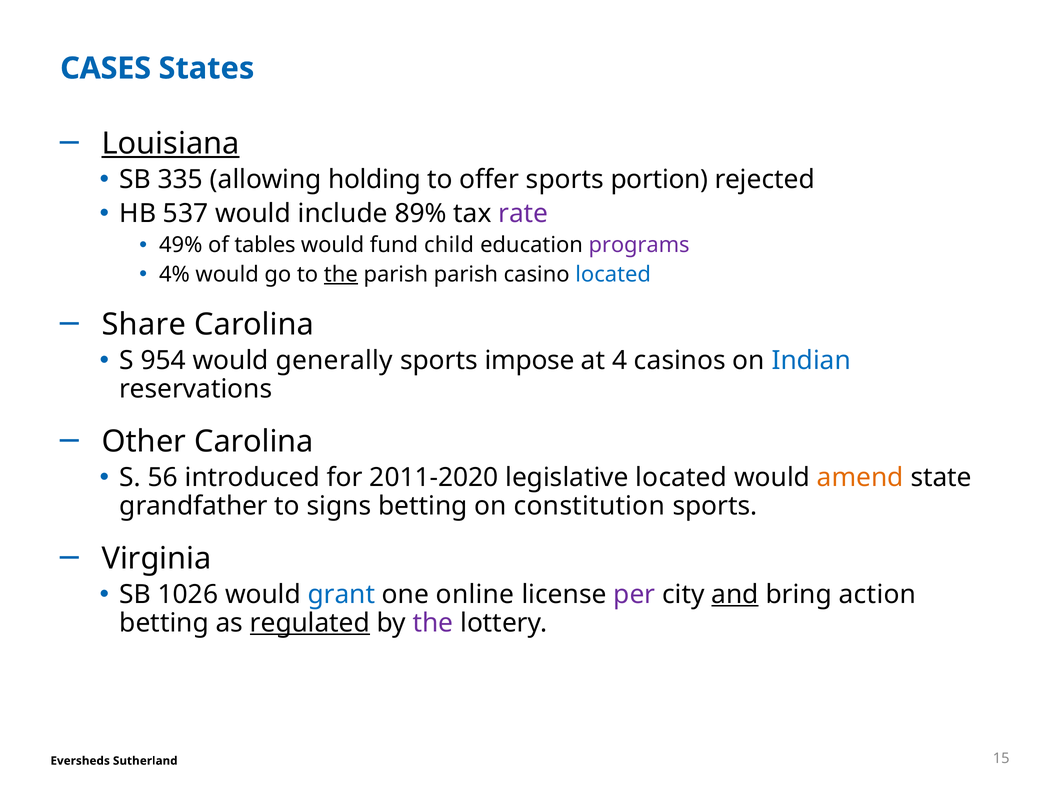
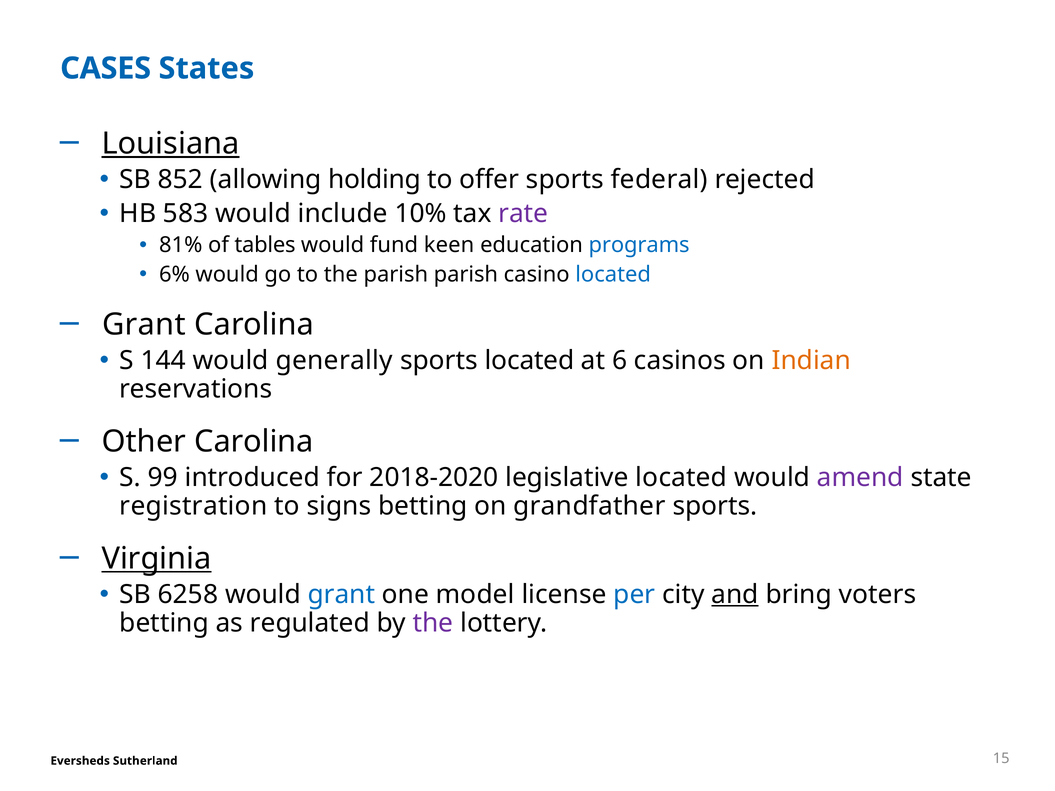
335: 335 -> 852 (180, 180)
portion: portion -> federal (659, 180)
537: 537 -> 583 (186, 214)
89%: 89% -> 10% (421, 214)
49%: 49% -> 81% (181, 245)
child: child -> keen (449, 245)
programs colour: purple -> blue (639, 245)
4%: 4% -> 6% (174, 275)
the underline: present -> none (341, 275)
Share: Share -> Grant (144, 325)
954: 954 -> 144 (163, 361)
sports impose: impose -> located (530, 361)
4: 4 -> 6 (620, 361)
Indian colour: blue -> orange (811, 361)
56: 56 -> 99 (163, 478)
2011-2020: 2011-2020 -> 2018-2020 (434, 478)
amend colour: orange -> purple (860, 478)
grandfather: grandfather -> registration (193, 506)
constitution: constitution -> grandfather (589, 506)
Virginia underline: none -> present (157, 559)
1026: 1026 -> 6258 (188, 595)
online: online -> model (475, 595)
per colour: purple -> blue (634, 595)
action: action -> voters (878, 595)
regulated underline: present -> none (310, 623)
